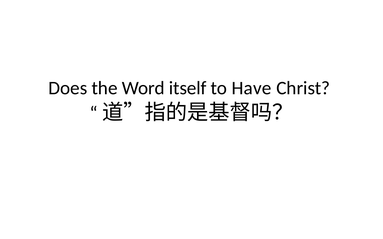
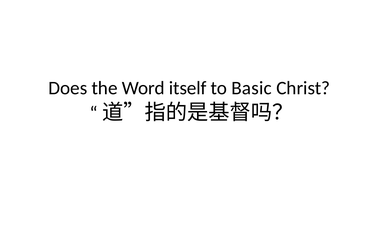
Have: Have -> Basic (252, 88)
